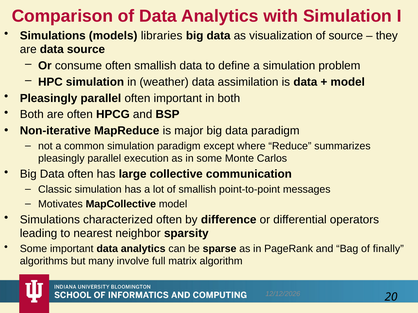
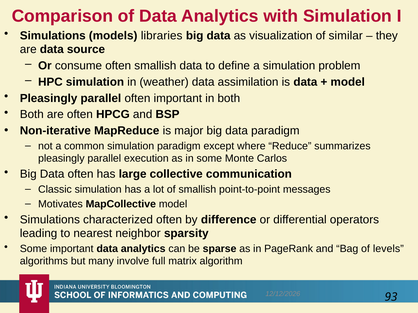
of source: source -> similar (346, 36)
finally: finally -> levels (388, 249)
20: 20 -> 93 (391, 297)
